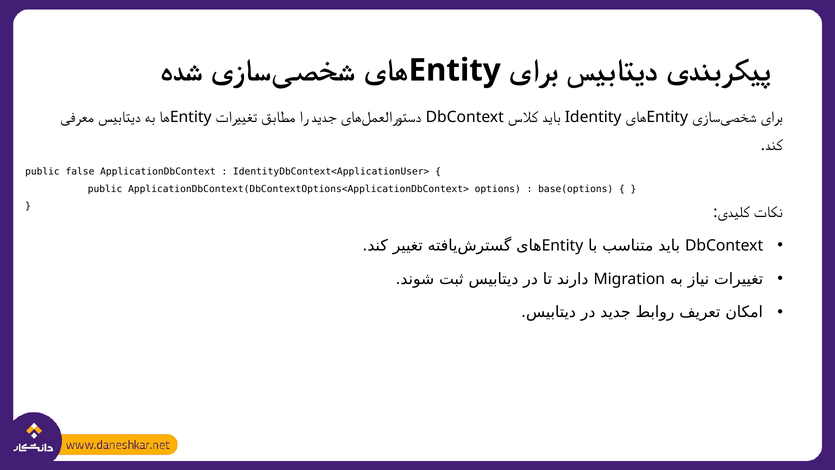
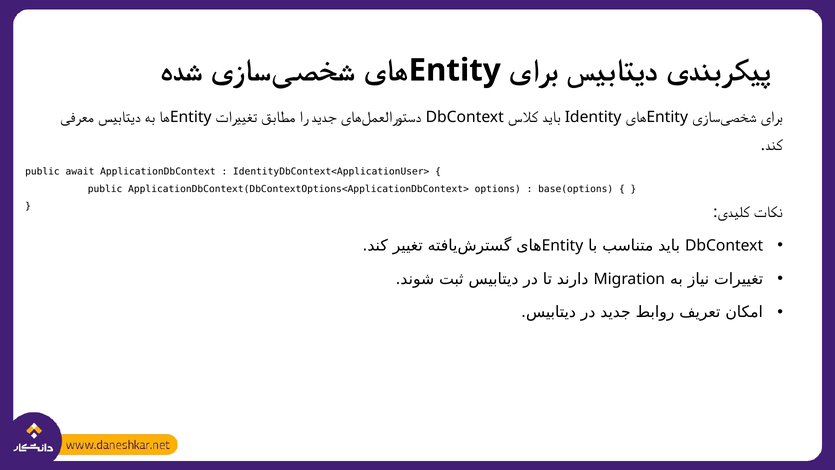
false: false -> await (80, 172)
